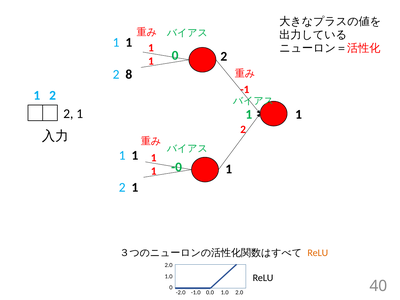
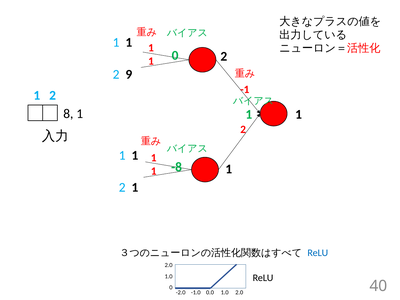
8: 8 -> 9 (129, 75)
2: 2 -> 8 (68, 114)
-0: -0 -> -8 (177, 167)
ReLU colour: orange -> blue (318, 253)
